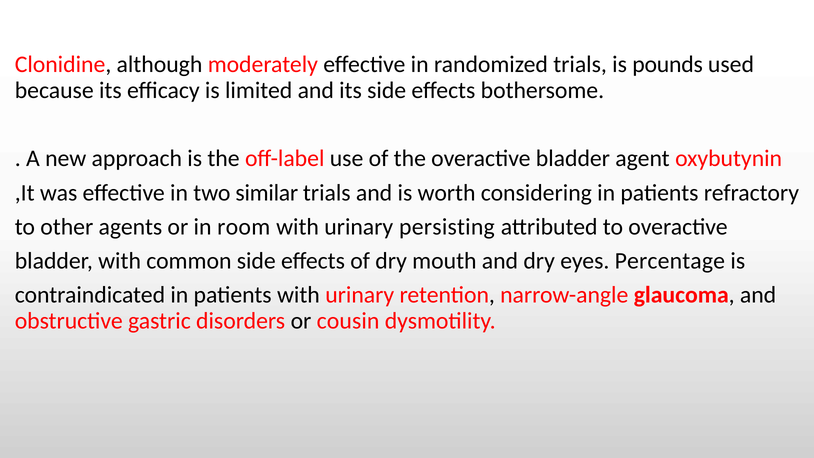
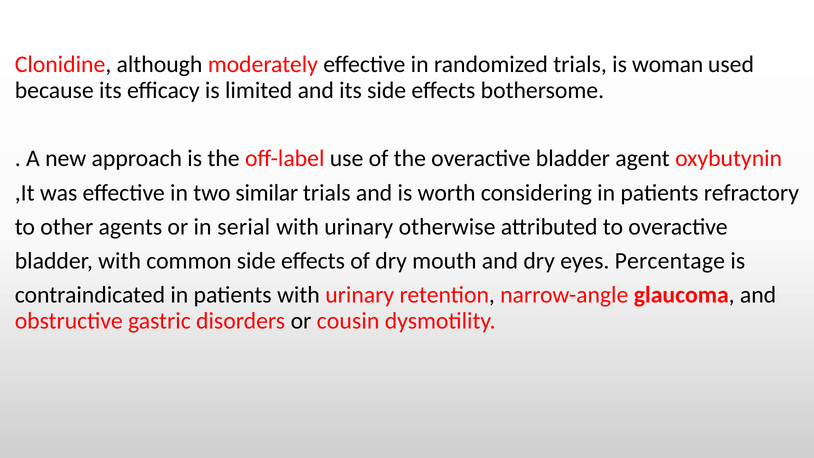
pounds: pounds -> woman (668, 65)
room: room -> serial (244, 227)
persisting: persisting -> otherwise (447, 227)
